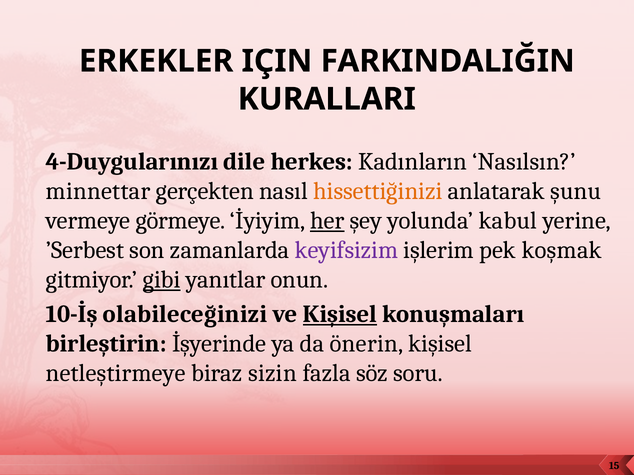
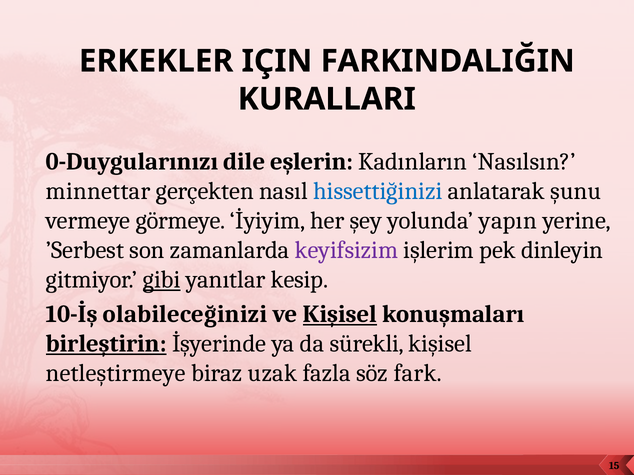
4-Duygularınızı: 4-Duygularınızı -> 0-Duygularınızı (132, 162)
herkes: herkes -> eşlerin (312, 162)
hissettiğinizi colour: orange -> blue (378, 192)
her underline: present -> none (327, 221)
kabul: kabul -> yapın (508, 221)
koşmak: koşmak -> dinleyin (562, 251)
onun: onun -> kesip (299, 280)
birleştirin underline: none -> present (106, 344)
önerin: önerin -> sürekli (367, 344)
sizin: sizin -> uzak (273, 374)
soru: soru -> fark (418, 374)
